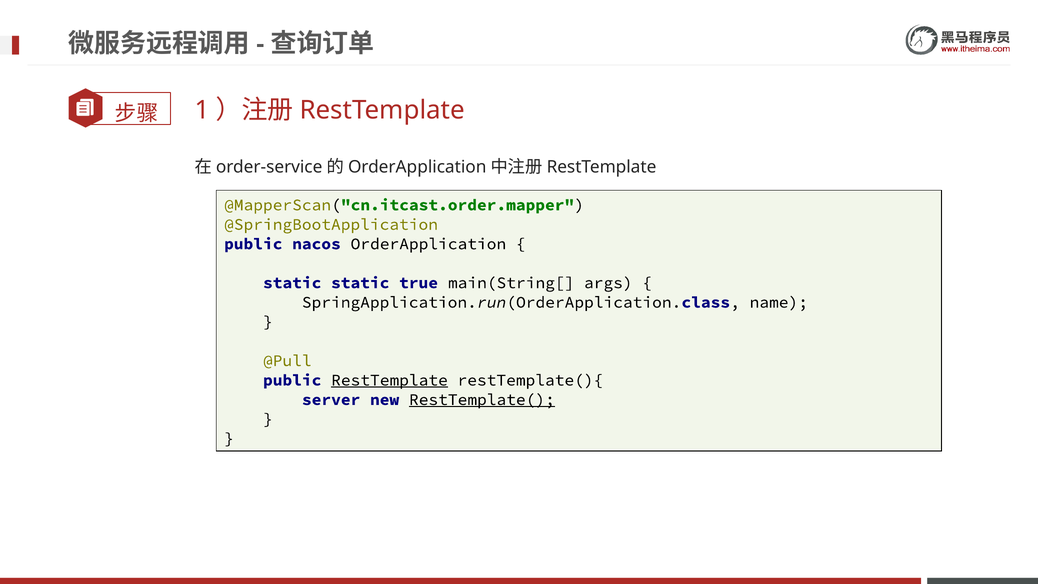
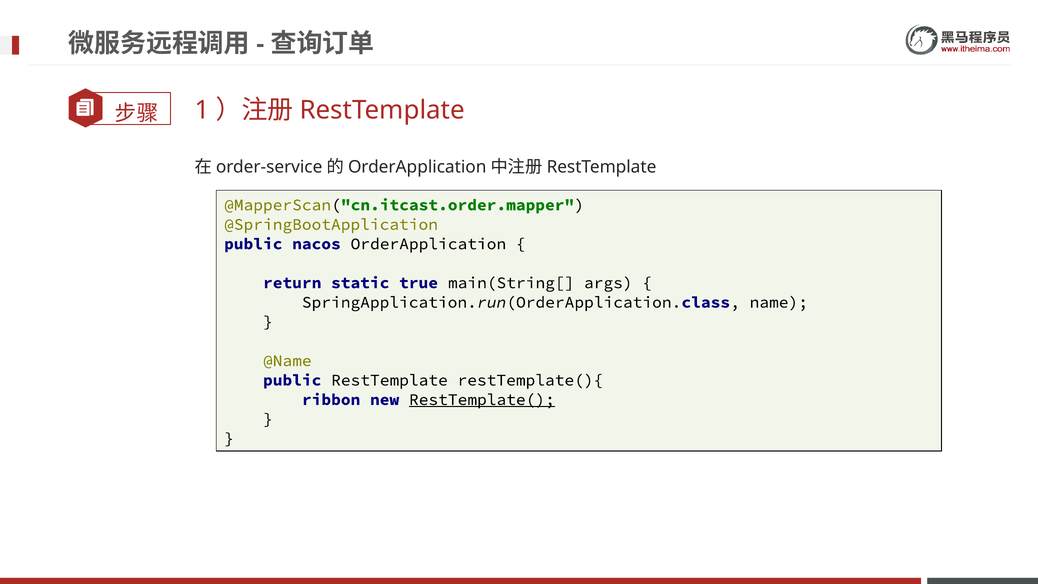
static: static -> return (292, 283)
@Pull: @Pull -> @Name (287, 361)
RestTemplate underline: present -> none (389, 380)
server: server -> ribbon (331, 400)
